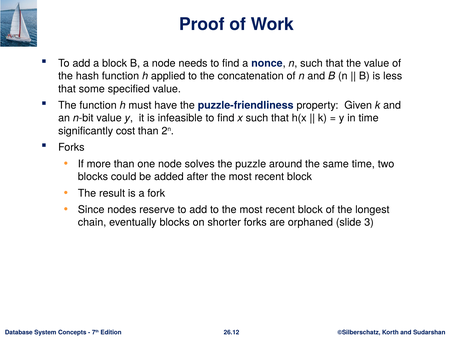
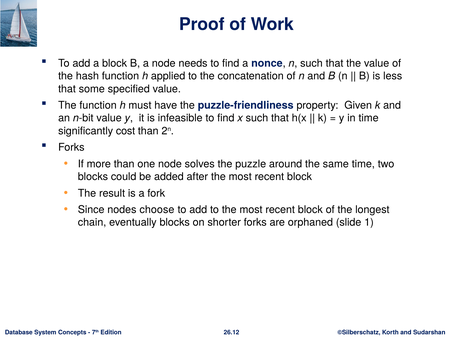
reserve: reserve -> choose (157, 209)
3: 3 -> 1 (369, 222)
